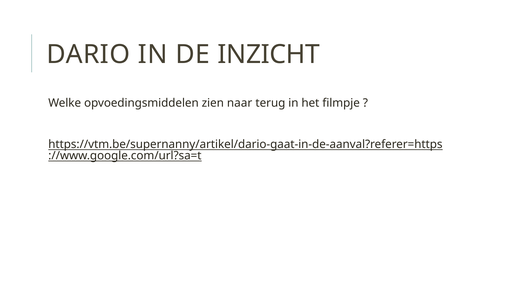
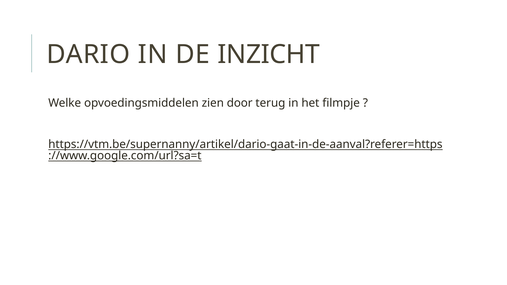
naar: naar -> door (240, 103)
